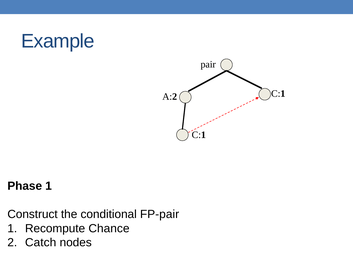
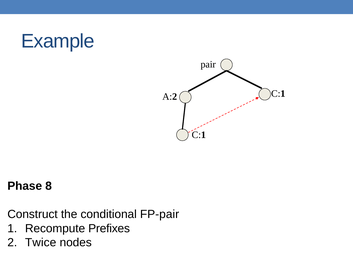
Phase 1: 1 -> 8 (49, 186)
Chance: Chance -> Prefixes (109, 228)
Catch: Catch -> Twice (41, 242)
